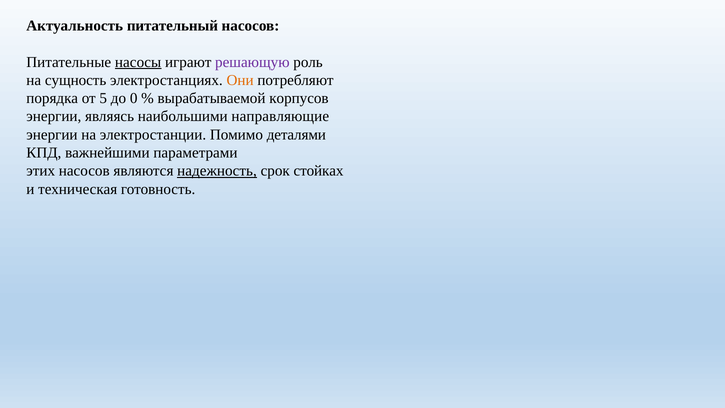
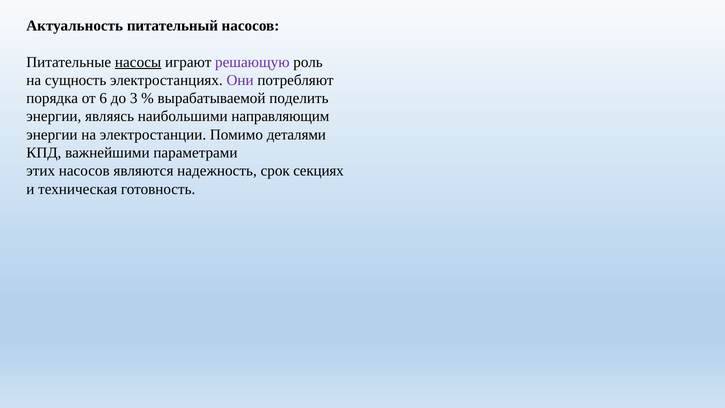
Они colour: orange -> purple (240, 80)
5: 5 -> 6 (103, 98)
0: 0 -> 3 (134, 98)
корпусов: корпусов -> поделить (299, 98)
направляющие: направляющие -> направляющим (280, 116)
надежность underline: present -> none (217, 171)
стойках: стойках -> секциях (319, 171)
